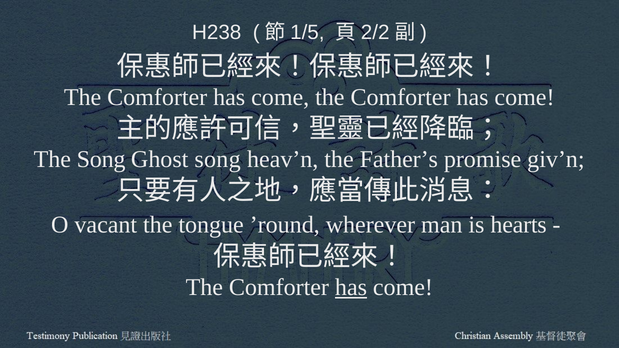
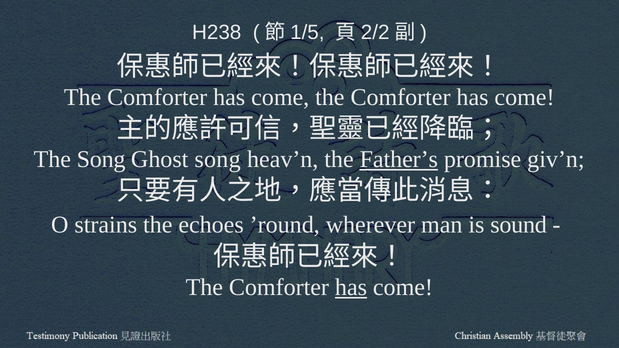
Father’s underline: none -> present (399, 160)
vacant: vacant -> strains (106, 225)
tongue: tongue -> echoes (211, 225)
hearts: hearts -> sound (519, 225)
